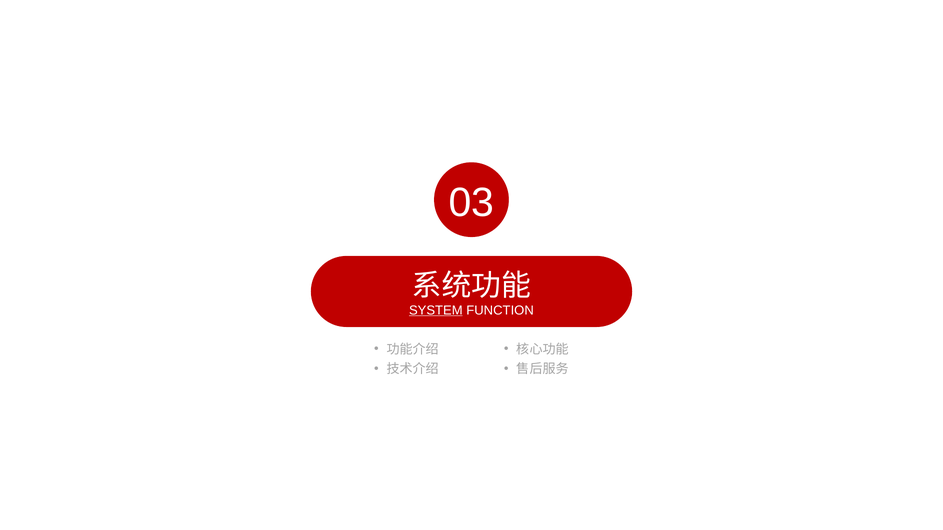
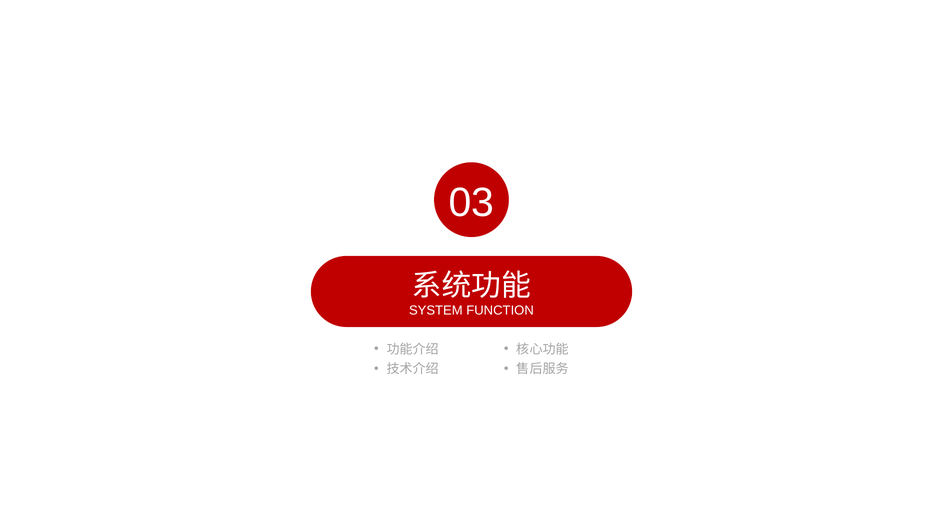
SYSTEM underline: present -> none (436, 310)
